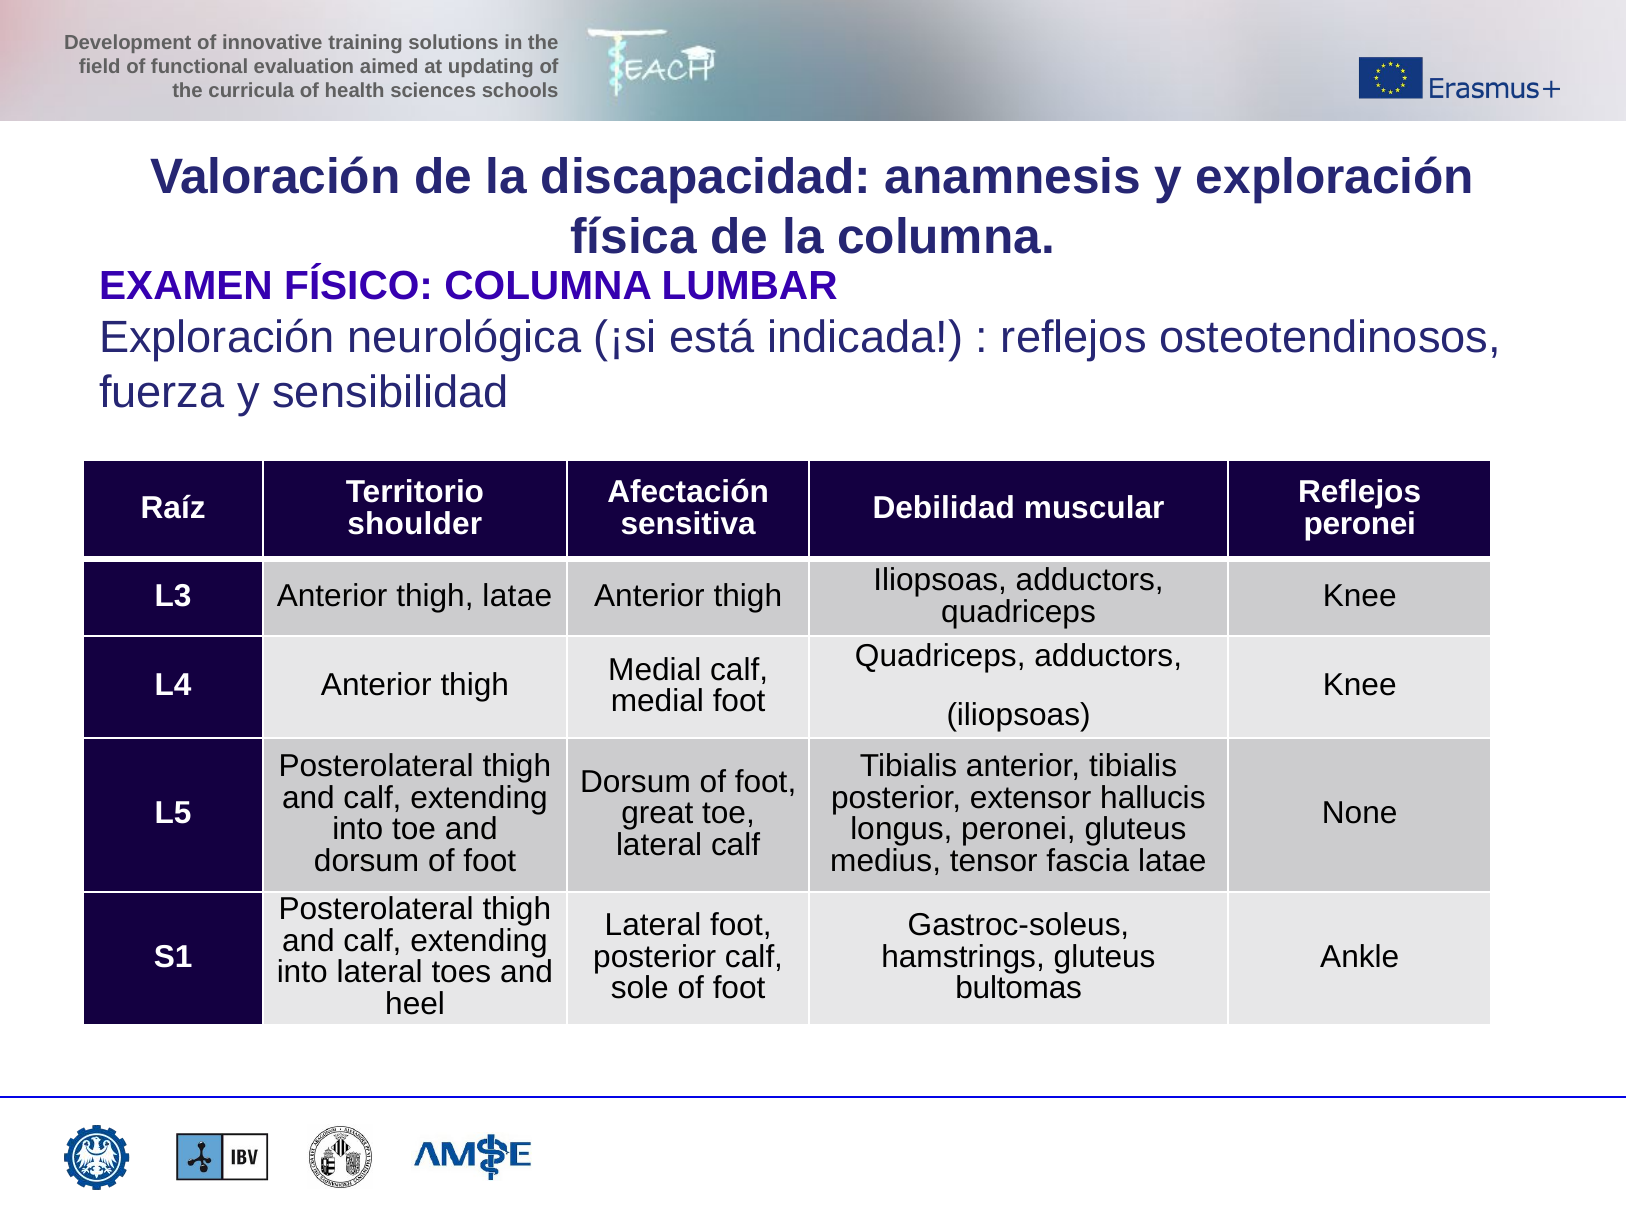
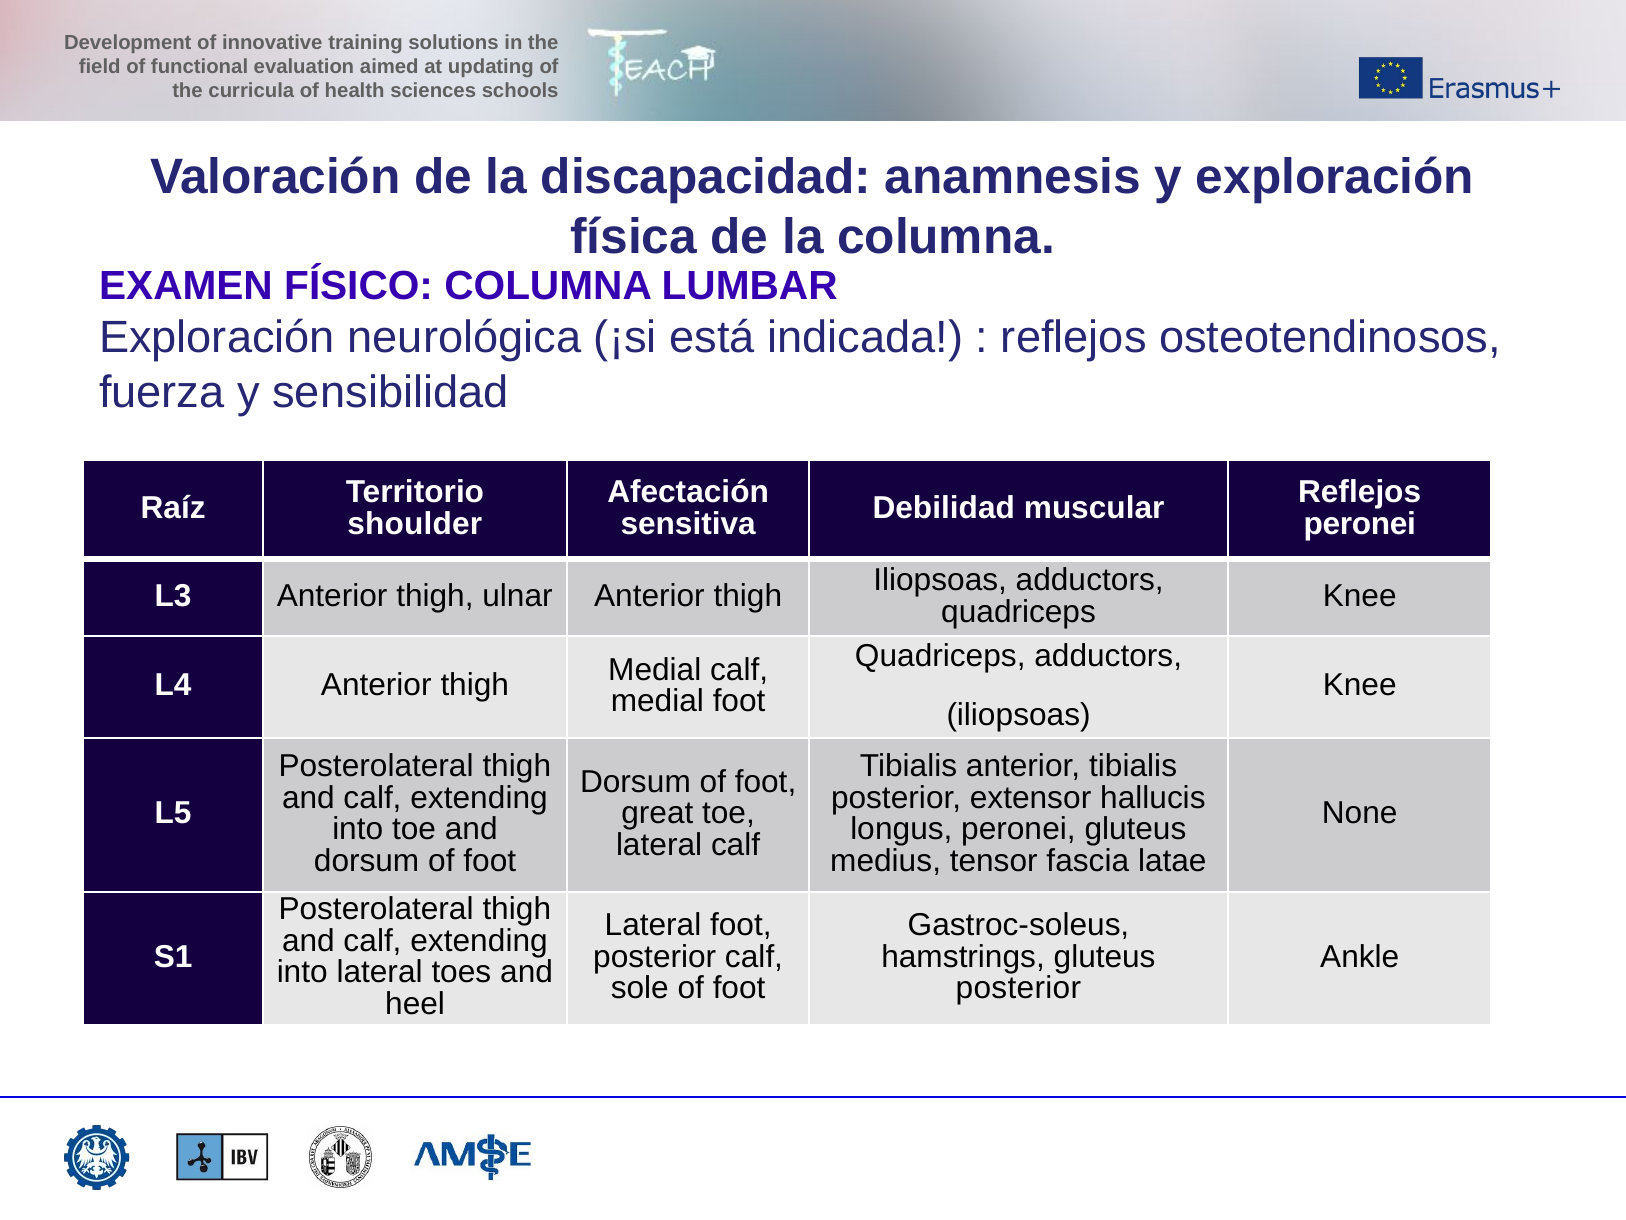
thigh latae: latae -> ulnar (518, 596)
bultomas: bultomas -> posterior (1018, 988)
